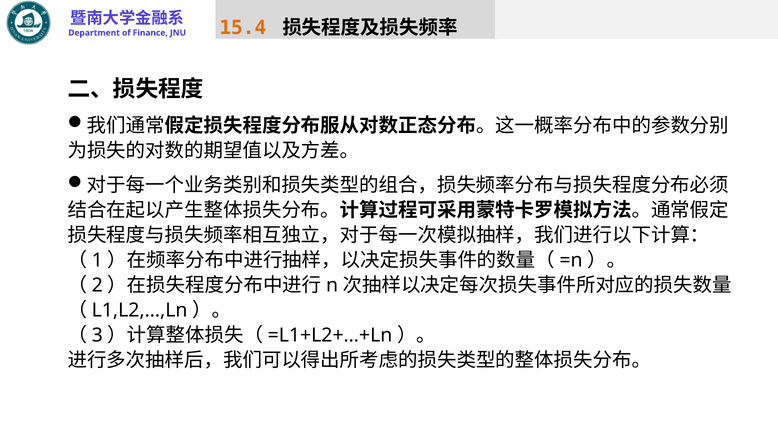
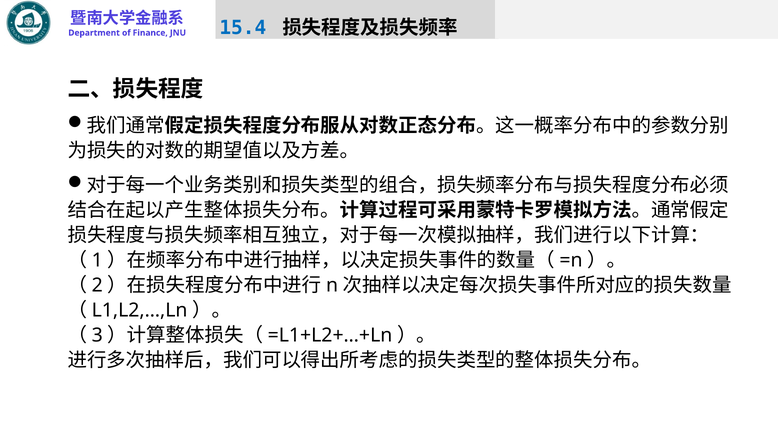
15.4 colour: orange -> blue (243, 28)
